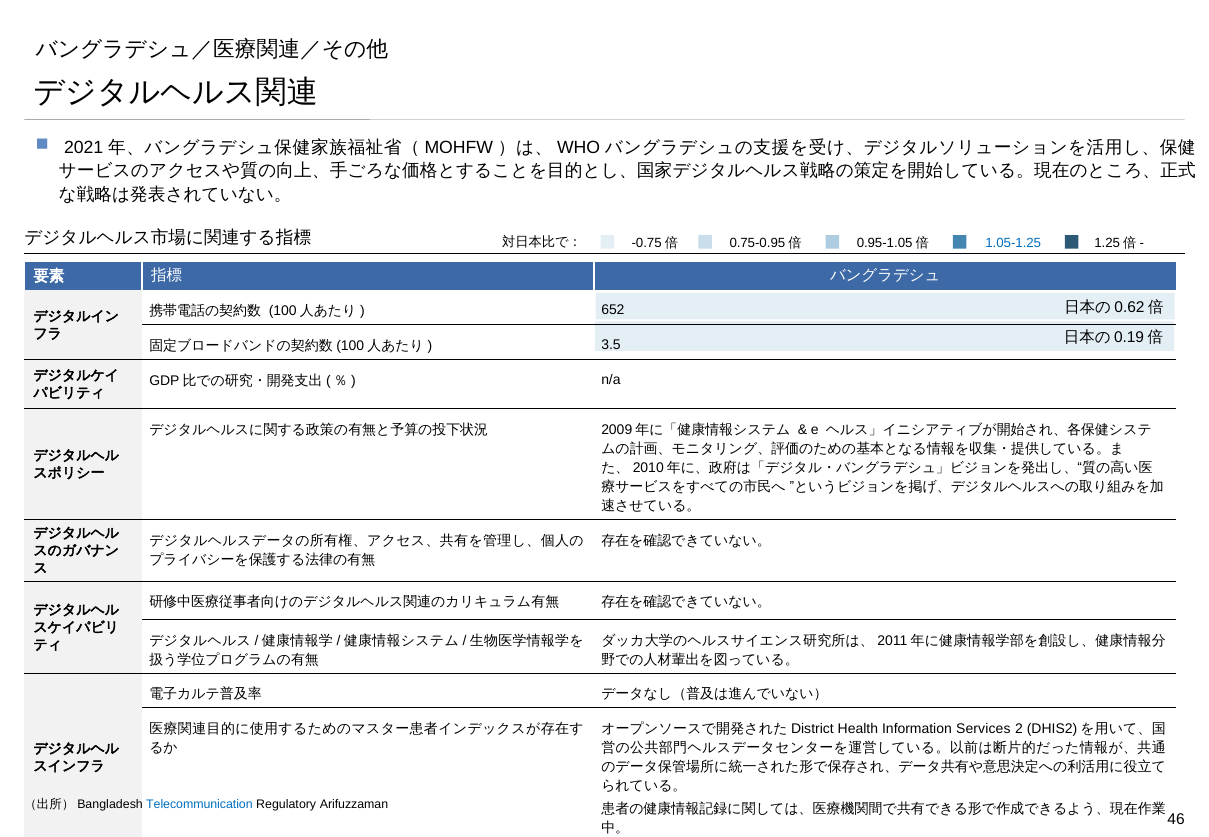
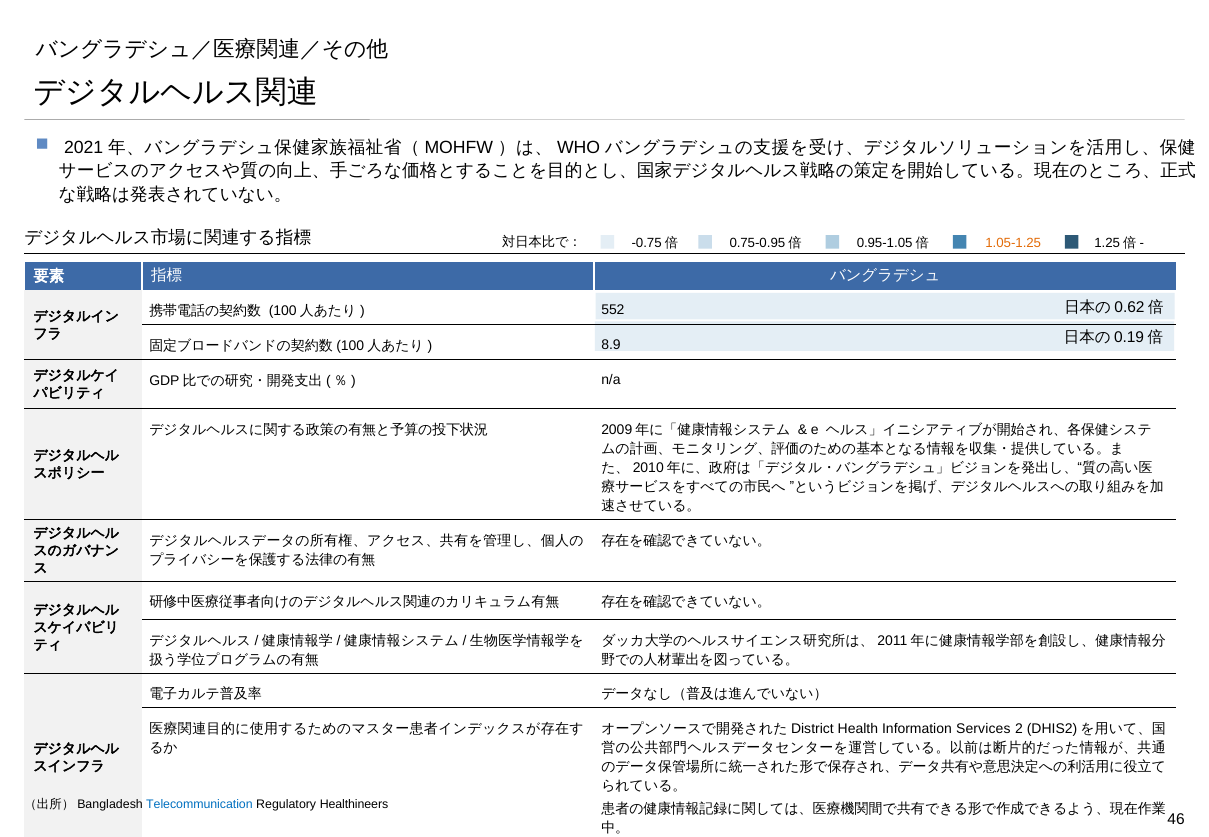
1.05-1.25 colour: blue -> orange (1013, 243)
652: 652 -> 552 (613, 310)
3.5: 3.5 -> 8.9 (611, 345)
Arifuzzaman: Arifuzzaman -> Healthineers (354, 805)
